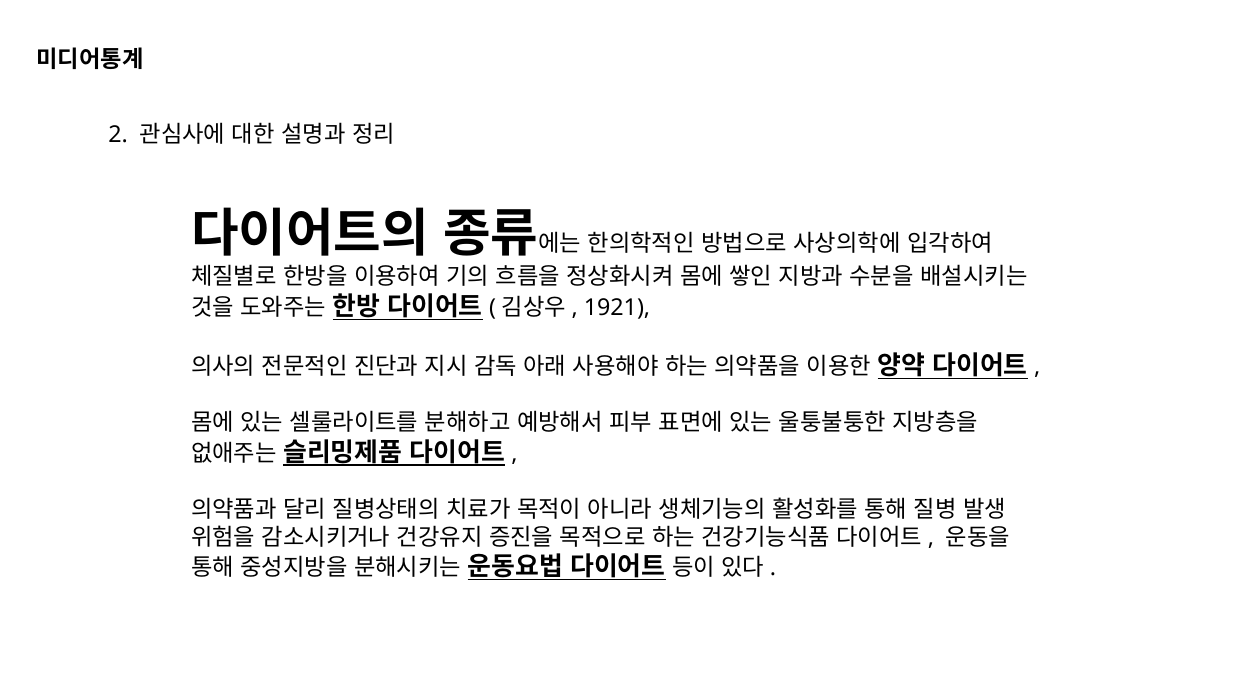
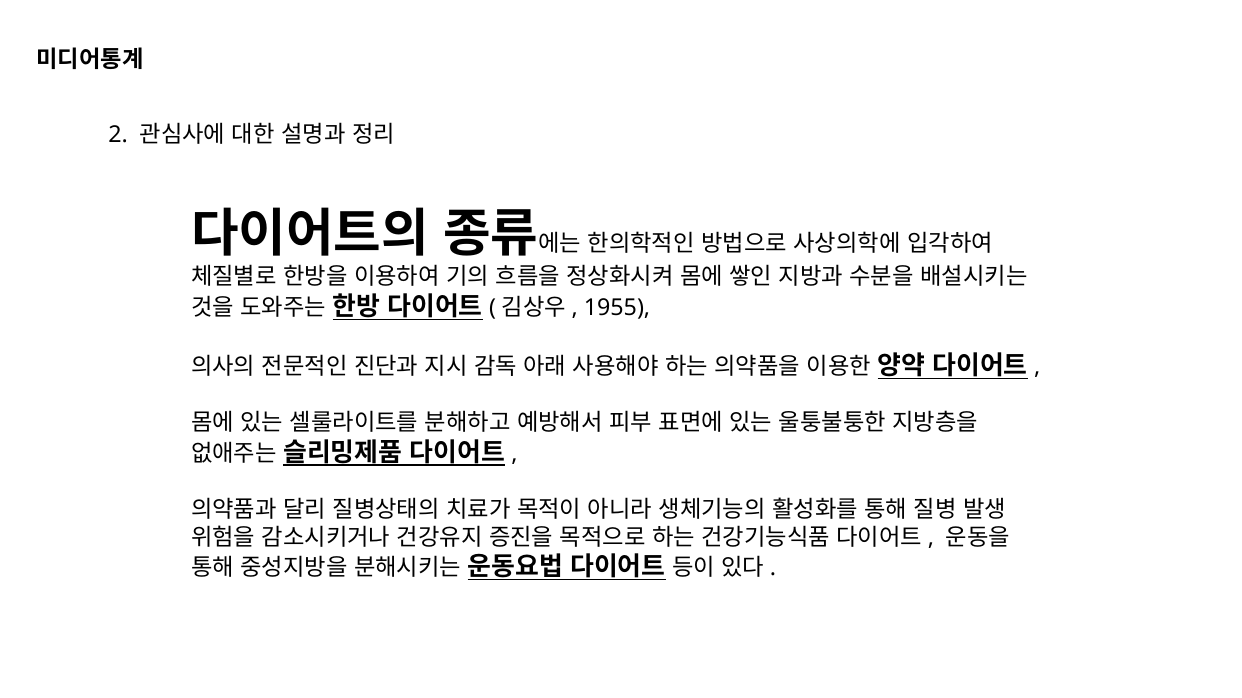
1921: 1921 -> 1955 (617, 308)
